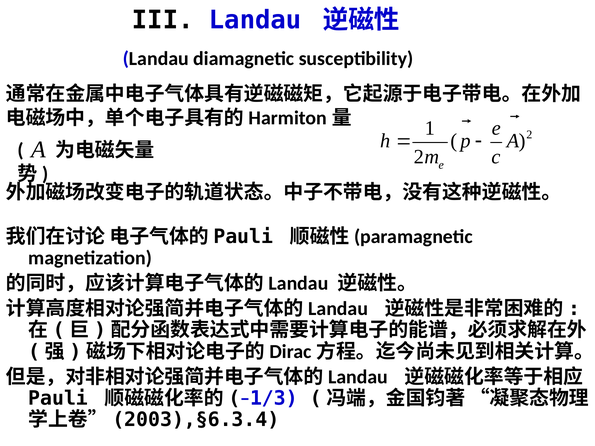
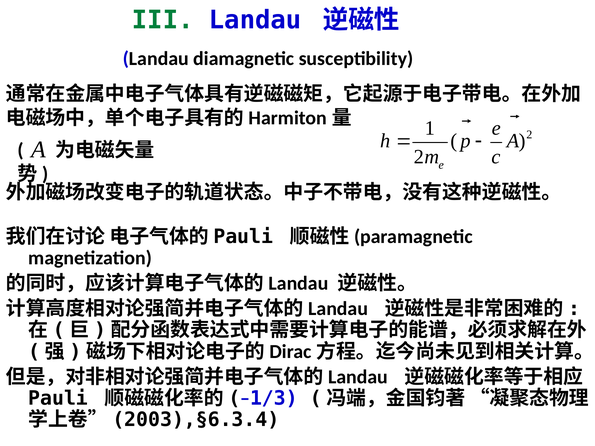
III colour: black -> green (163, 20)
